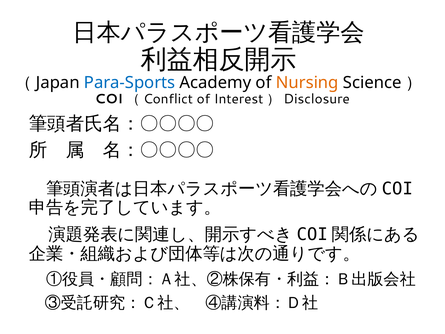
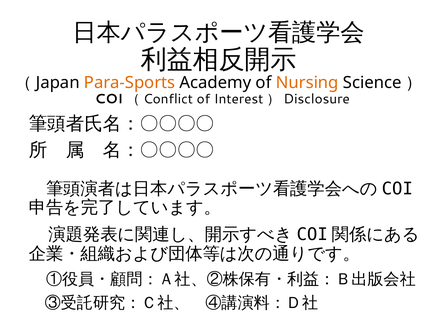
Para-Sports colour: blue -> orange (130, 83)
